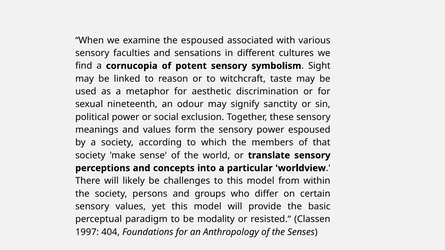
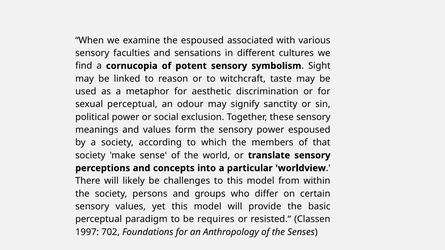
sexual nineteenth: nineteenth -> perceptual (132, 104)
modality: modality -> requires (216, 220)
404: 404 -> 702 (111, 232)
